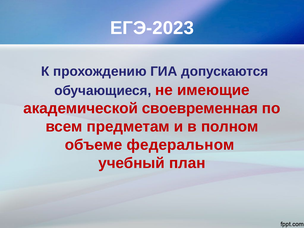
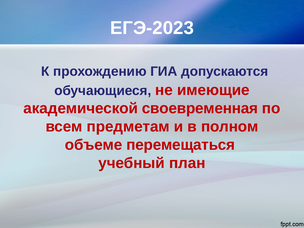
федеральном: федеральном -> перемещаться (181, 145)
